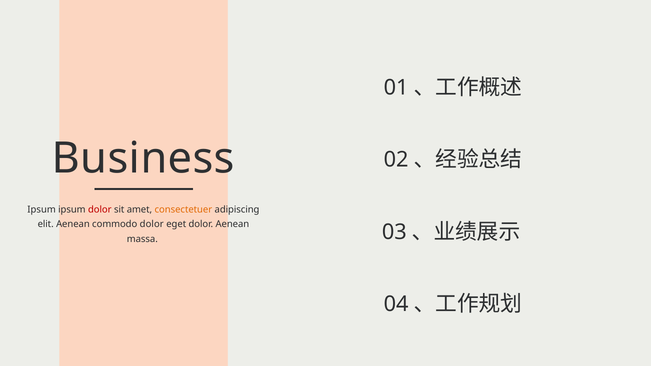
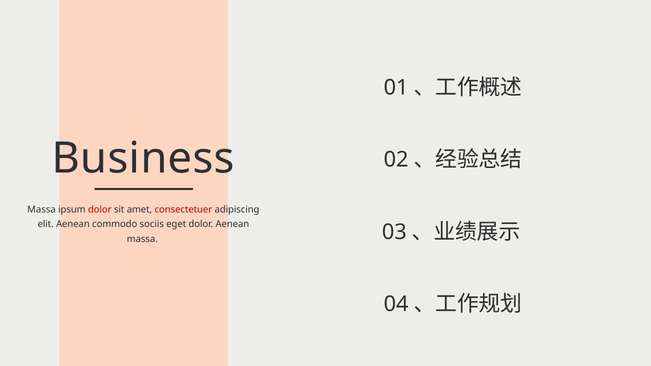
Ipsum: Ipsum -> Massa (42, 209)
consectetuer colour: orange -> red (183, 209)
commodo dolor: dolor -> sociis (152, 224)
